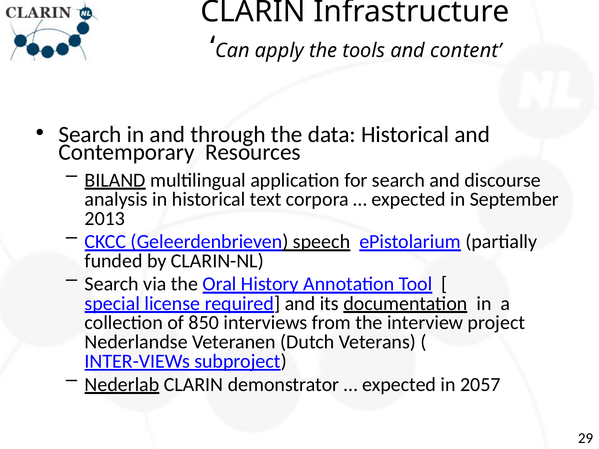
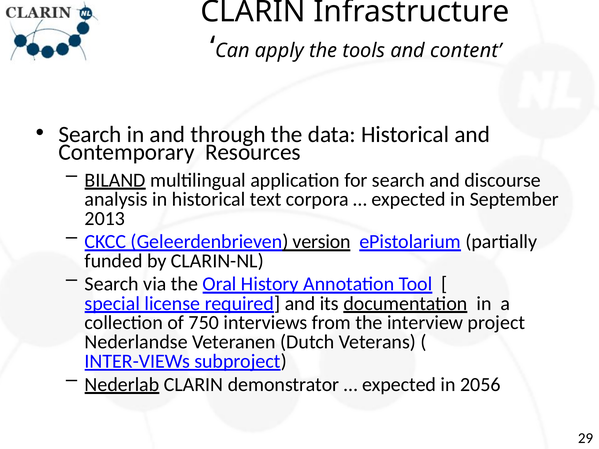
speech: speech -> version (322, 242)
850: 850 -> 750 (204, 323)
2057: 2057 -> 2056 (480, 385)
